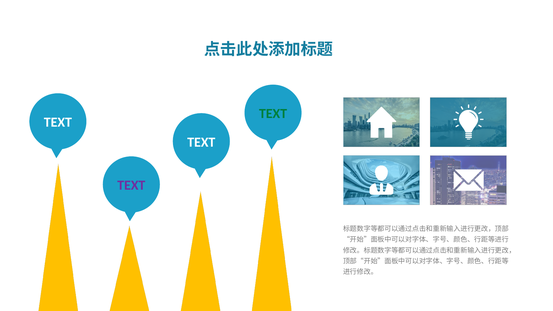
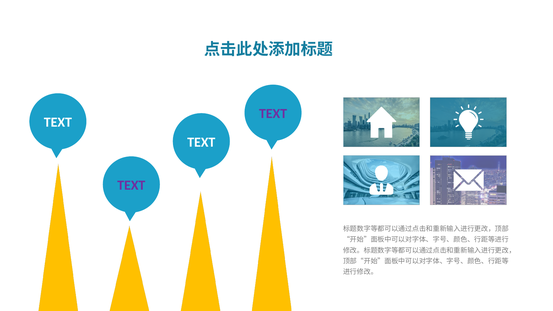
TEXT colour: green -> purple (273, 114)
